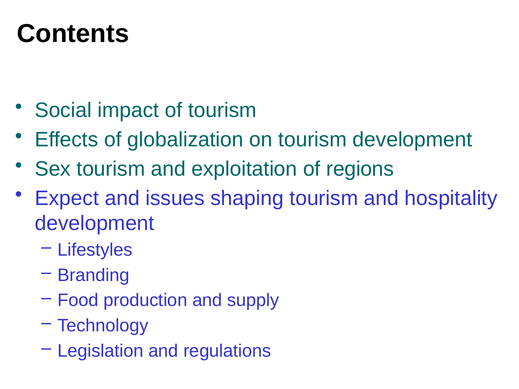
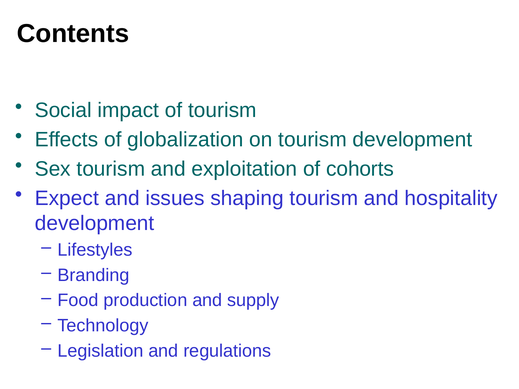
regions: regions -> cohorts (360, 169)
